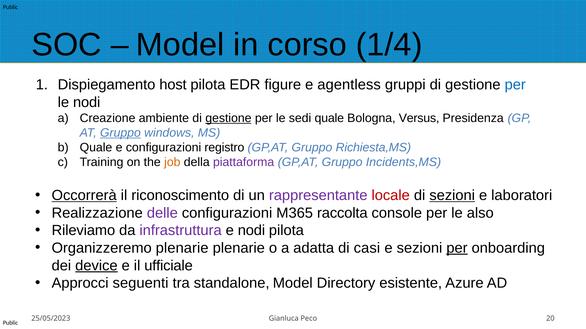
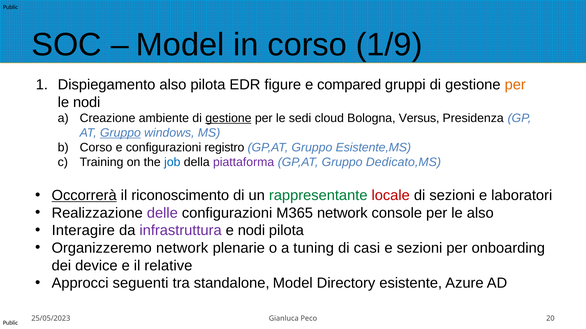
1/4: 1/4 -> 1/9 (389, 45)
Dispiegamento host: host -> also (173, 85)
agentless: agentless -> compared (349, 85)
per colour: blue -> orange (515, 85)
sedi quale: quale -> cloud (329, 118)
Quale: Quale -> Corso (96, 148)
Richiesta,MS: Richiesta,MS -> Esistente,MS (373, 148)
job colour: orange -> blue (172, 162)
Incidents,MS: Incidents,MS -> Dedicato,MS (403, 162)
rappresentante colour: purple -> green (318, 196)
sezioni underline: present -> none (452, 196)
M365 raccolta: raccolta -> network (342, 213)
Rileviamo: Rileviamo -> Interagire (83, 231)
Organizzeremo plenarie: plenarie -> network (182, 248)
adatta: adatta -> tuning (314, 248)
per underline: present -> none (457, 248)
device underline: present -> none (96, 266)
ufficiale: ufficiale -> relative (168, 266)
